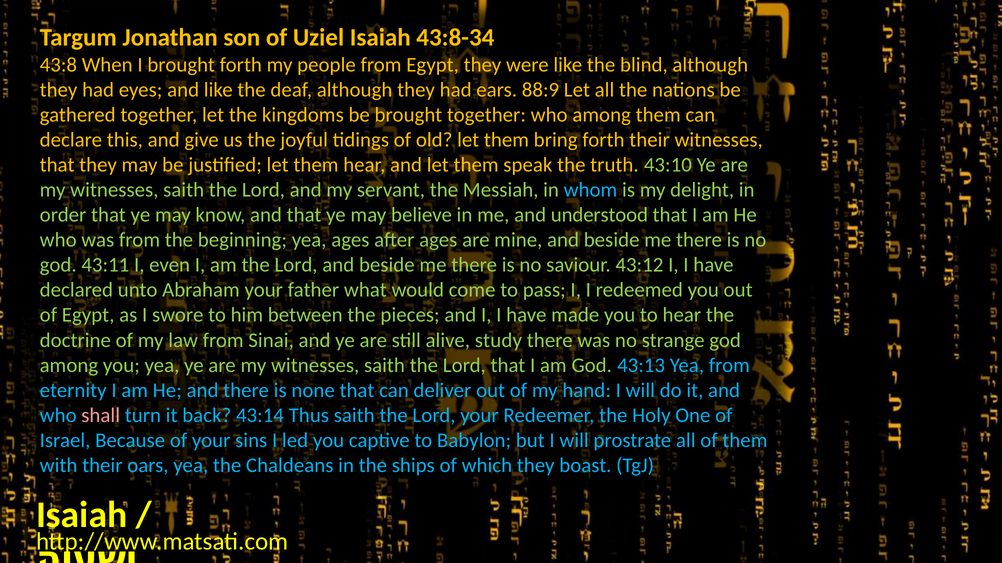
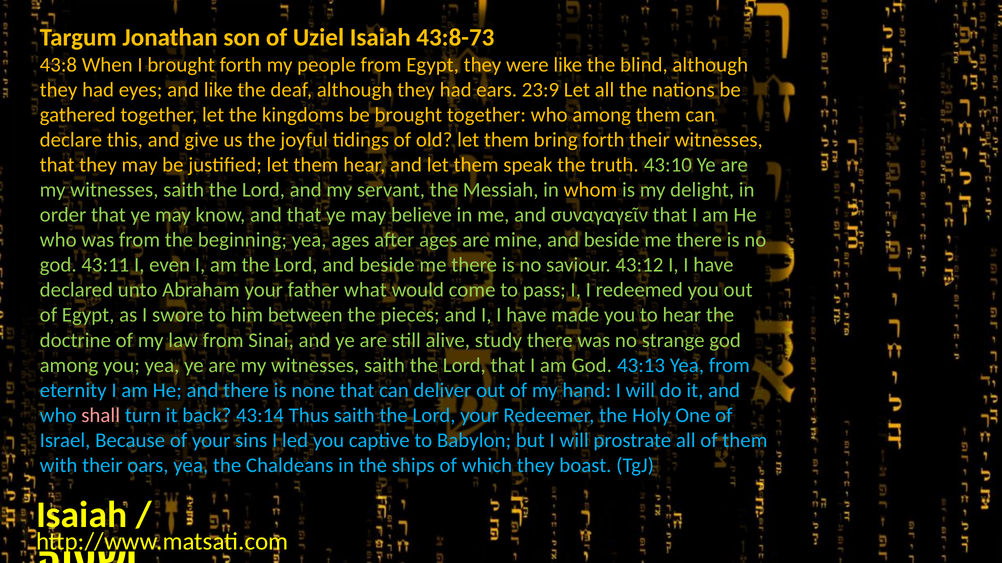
43:8-34: 43:8-34 -> 43:8-73 (455, 38)
88:9: 88:9 -> 23:9 (541, 90)
whom colour: light blue -> yellow (590, 190)
understood: understood -> συναγαγεῖν (599, 215)
